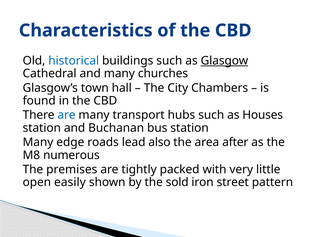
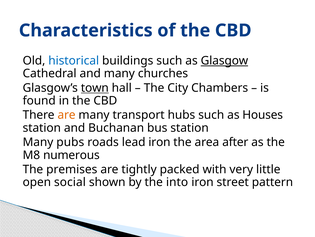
town underline: none -> present (95, 88)
are colour: blue -> orange (67, 115)
edge: edge -> pubs (70, 142)
lead also: also -> iron (159, 142)
easily: easily -> social (70, 182)
sold: sold -> into (177, 182)
